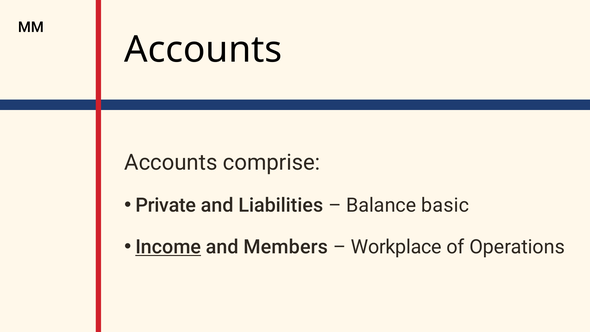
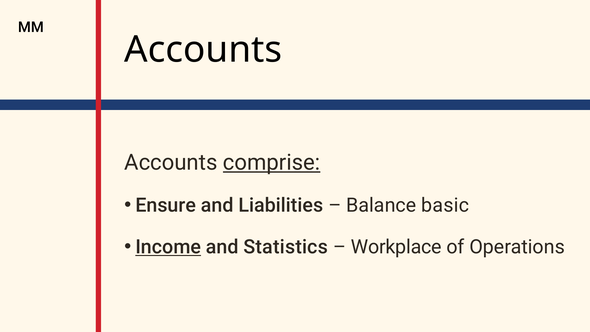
comprise underline: none -> present (272, 163)
Private: Private -> Ensure (166, 205)
Members: Members -> Statistics (286, 247)
